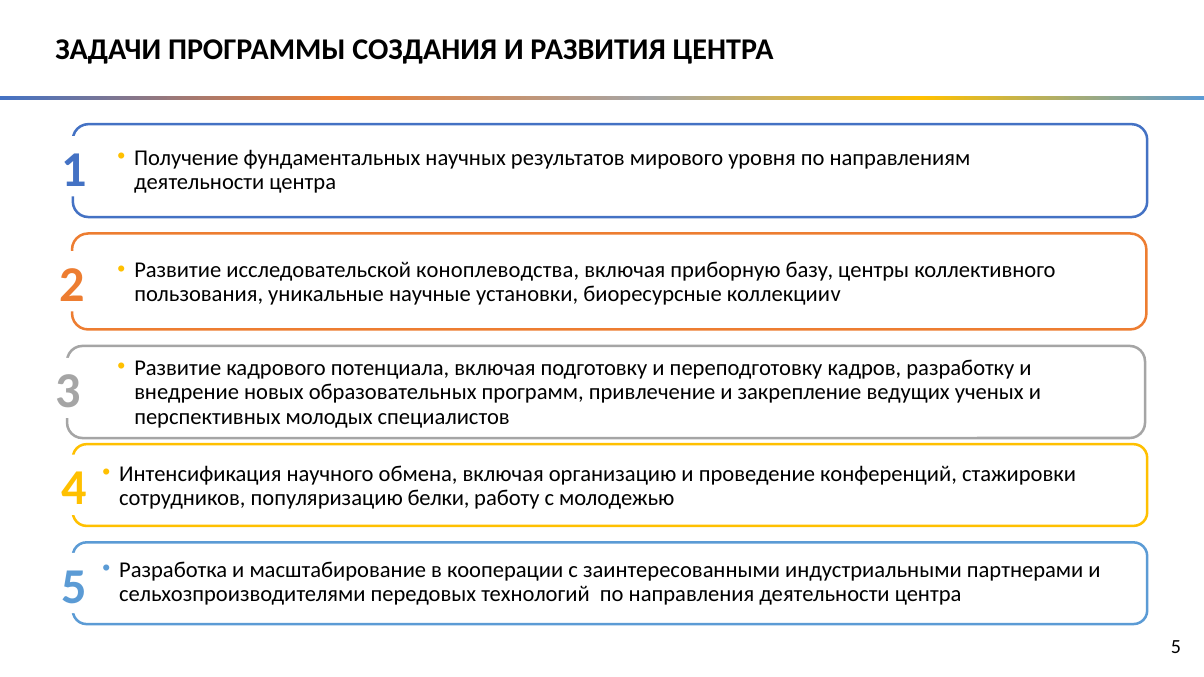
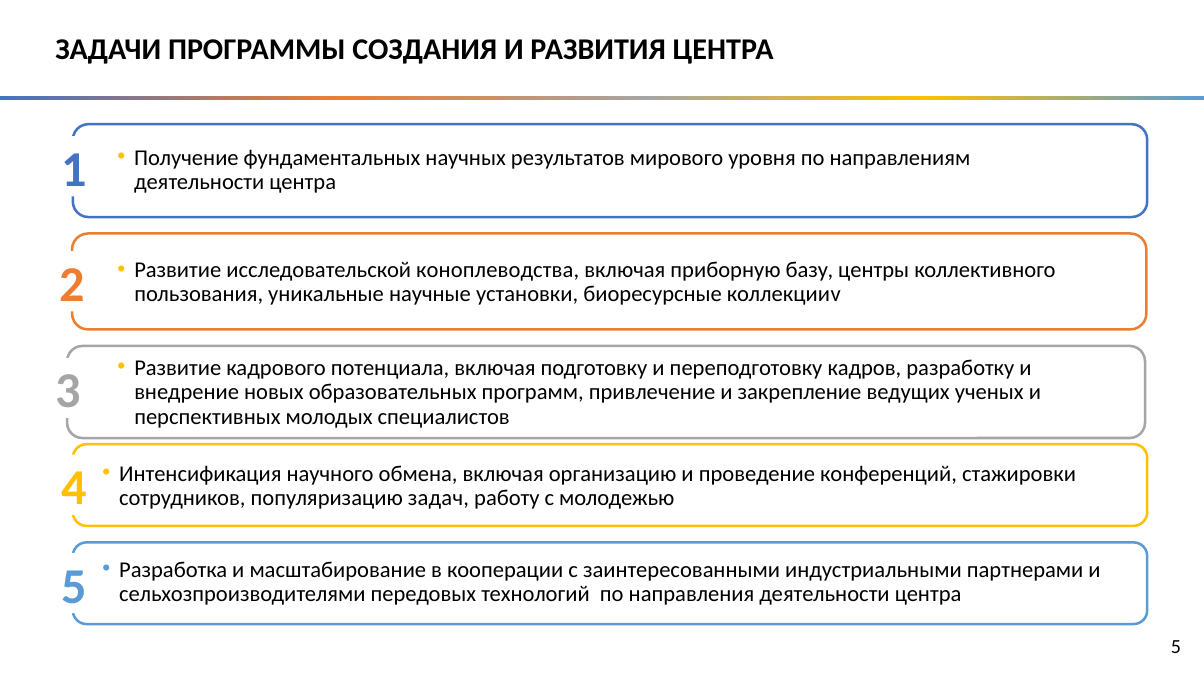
белки: белки -> задач (438, 498)
